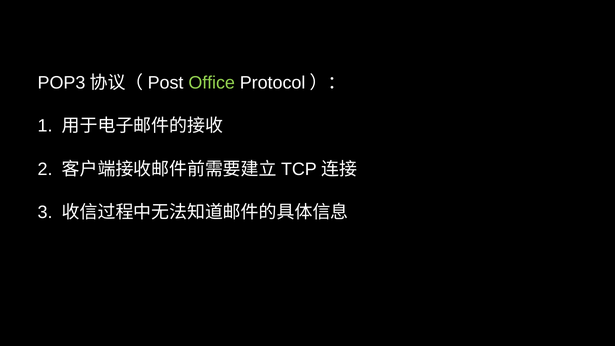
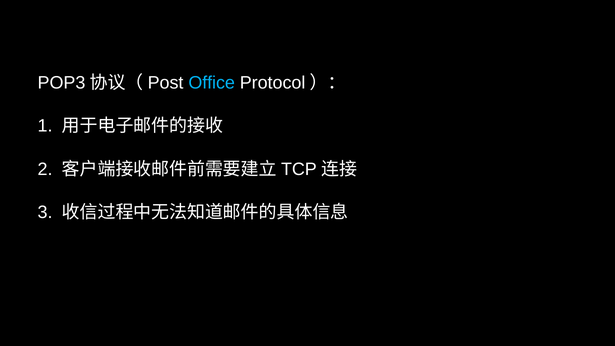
Office colour: light green -> light blue (212, 83)
